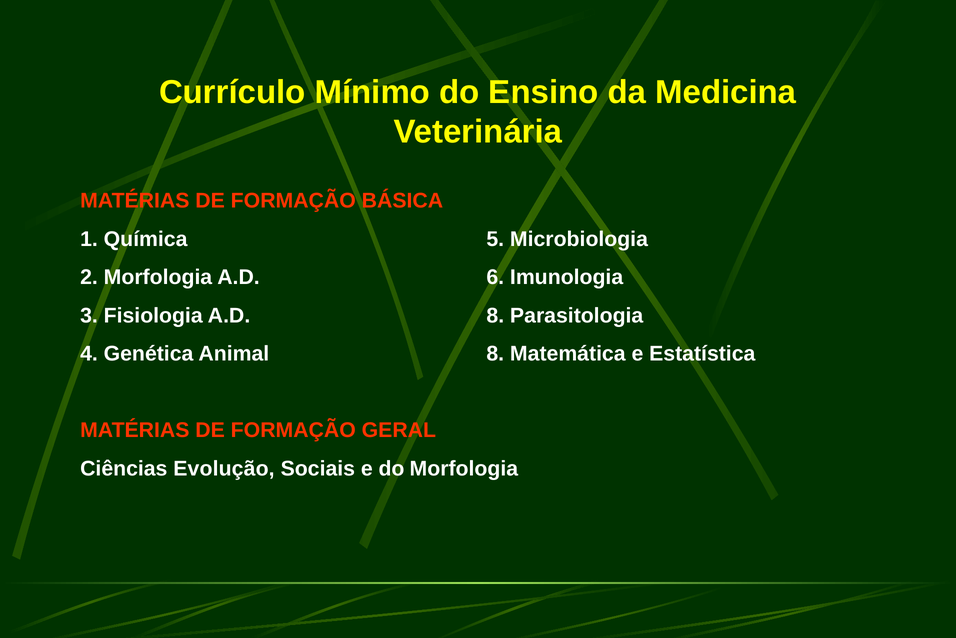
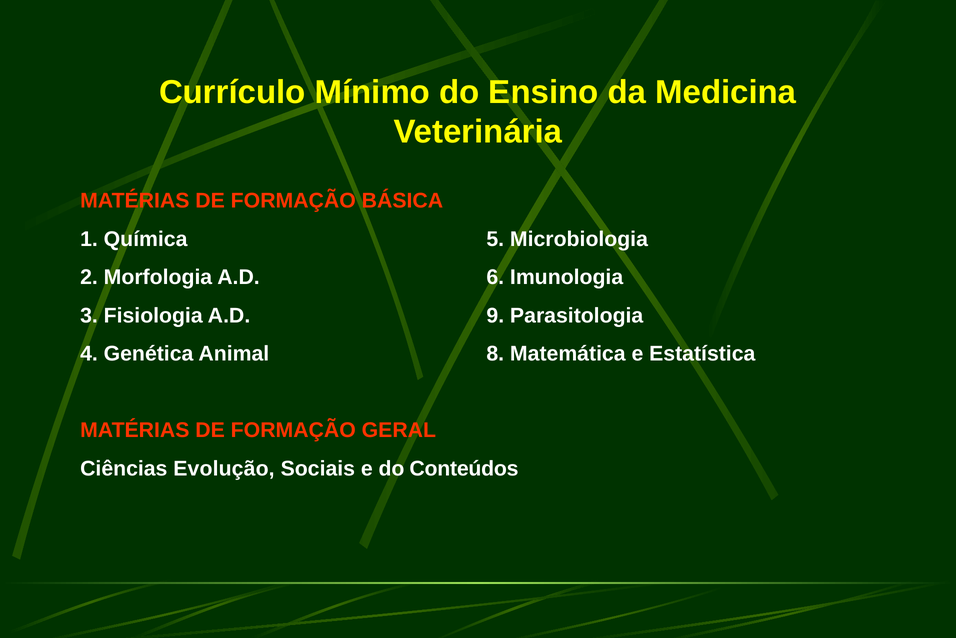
A.D 8: 8 -> 9 (495, 315)
do Morfologia: Morfologia -> Conteúdos (464, 468)
